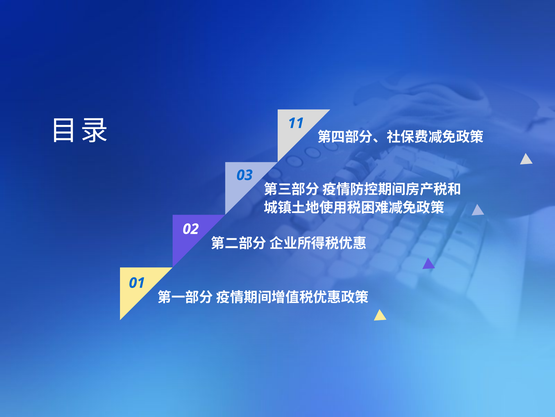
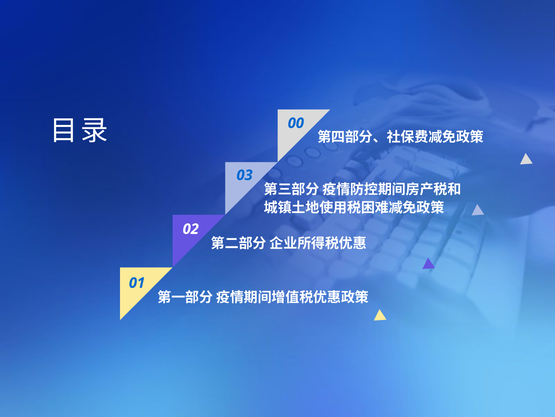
11: 11 -> 00 (296, 123)
